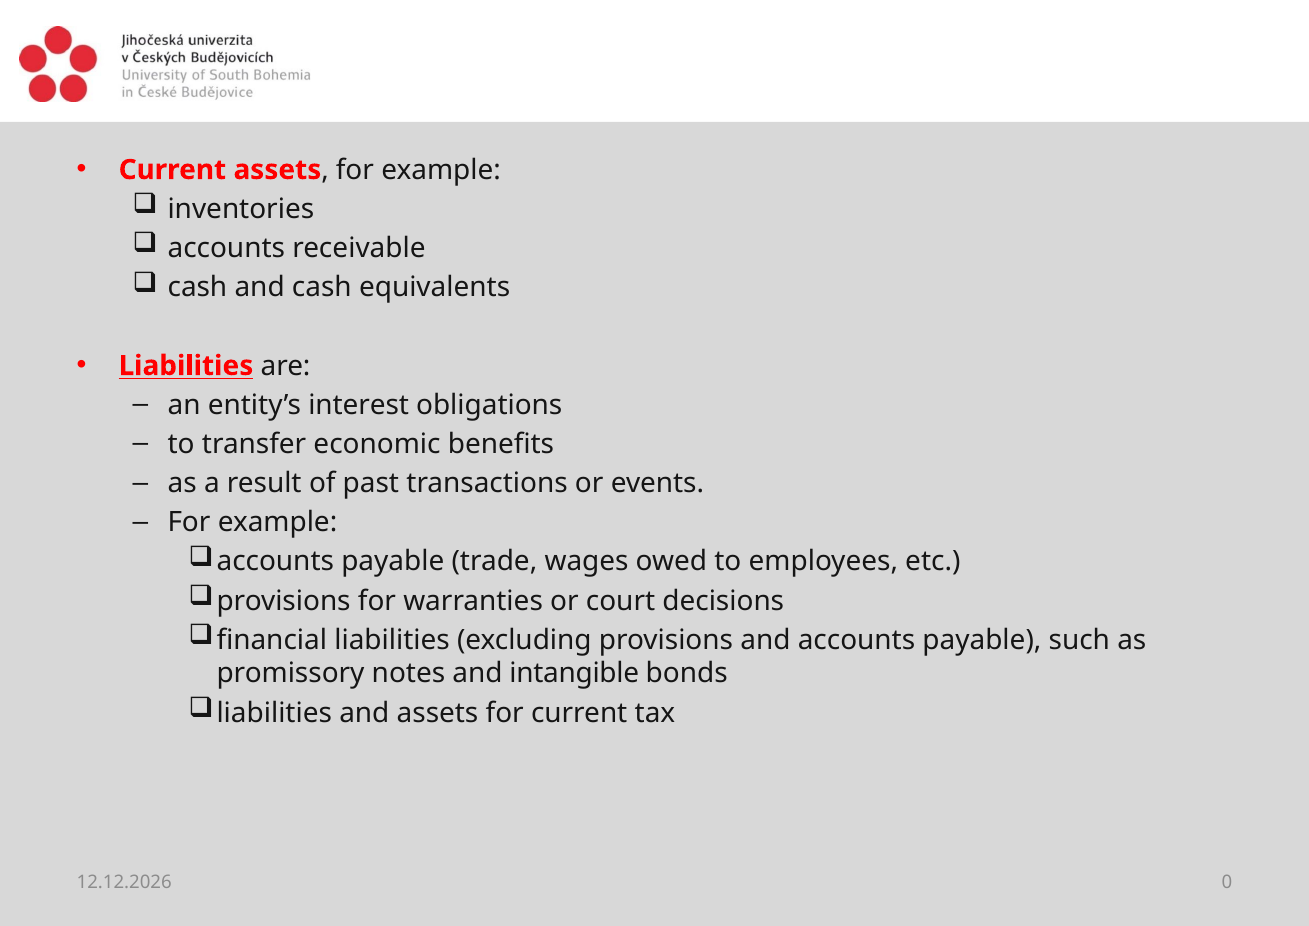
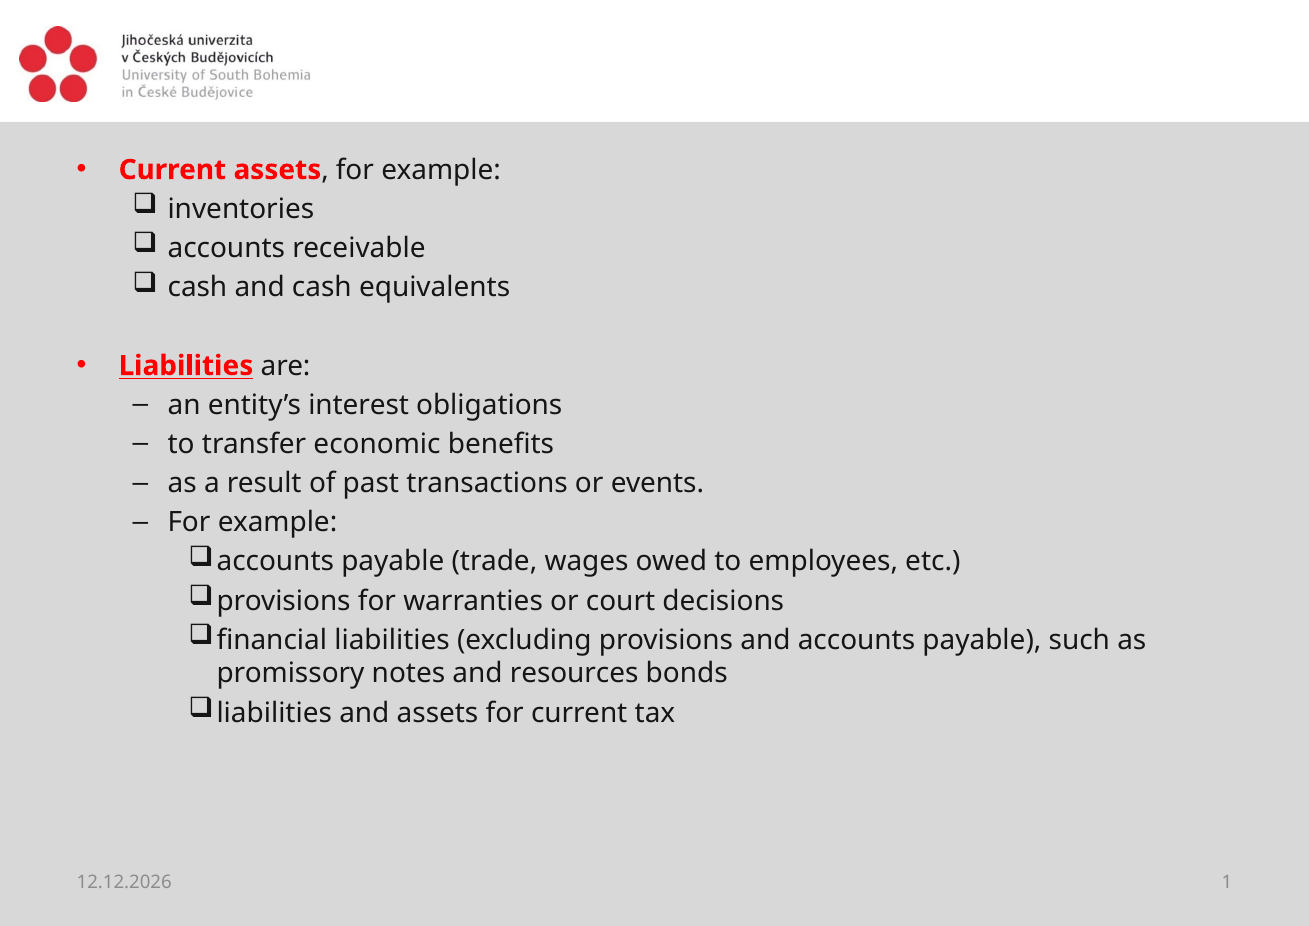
intangible: intangible -> resources (574, 673)
0: 0 -> 1 (1227, 882)
